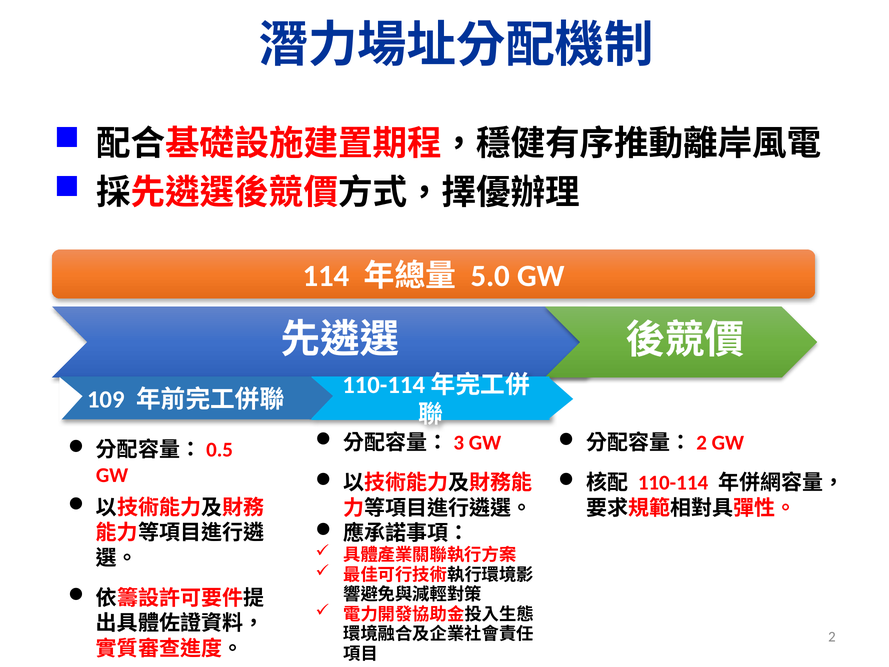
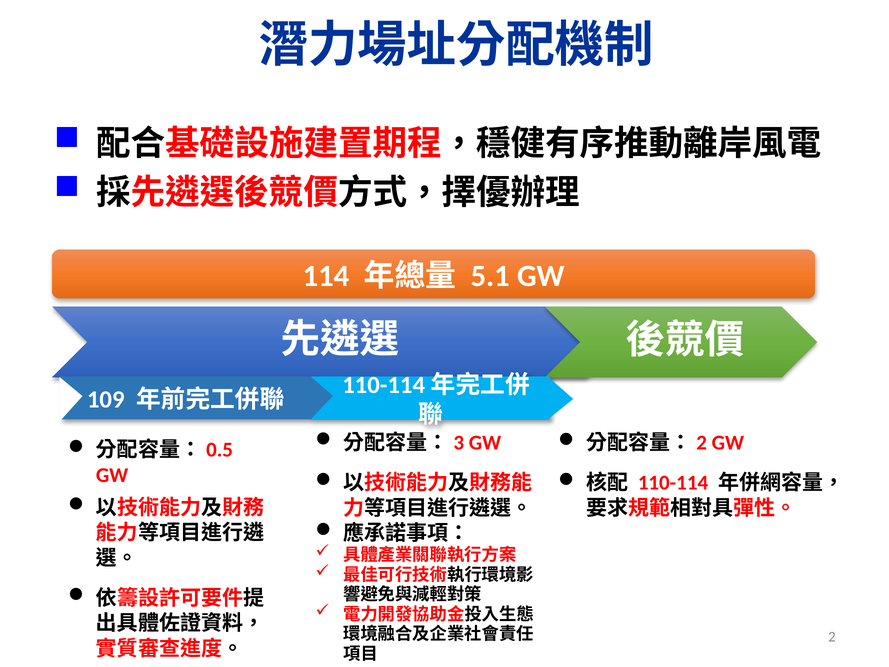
5.0: 5.0 -> 5.1 (490, 276)
